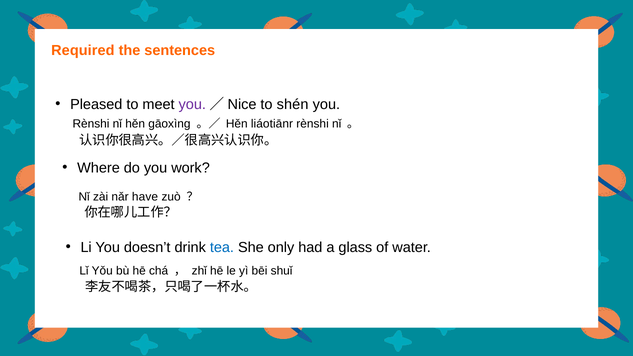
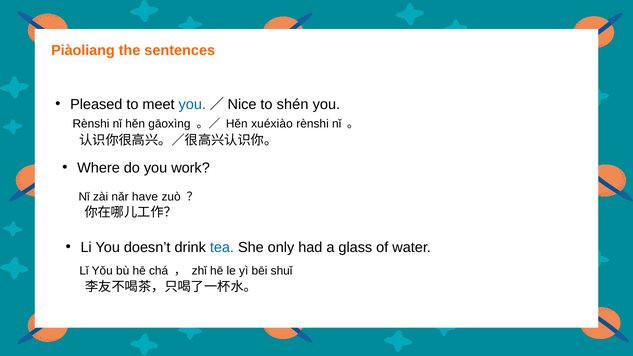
Required: Required -> Piàoliang (83, 50)
you colour: purple -> blue (192, 104)
liáotiānr: liáotiānr -> xuéxiào (272, 124)
